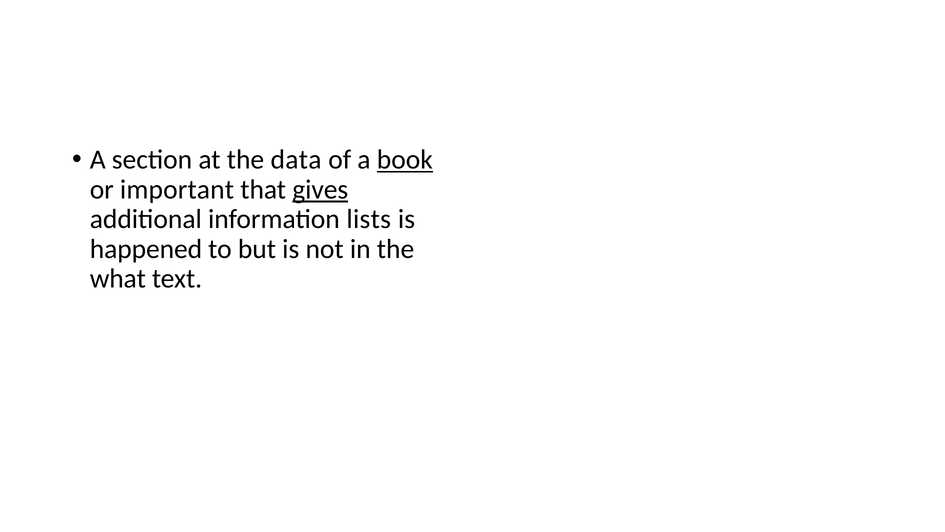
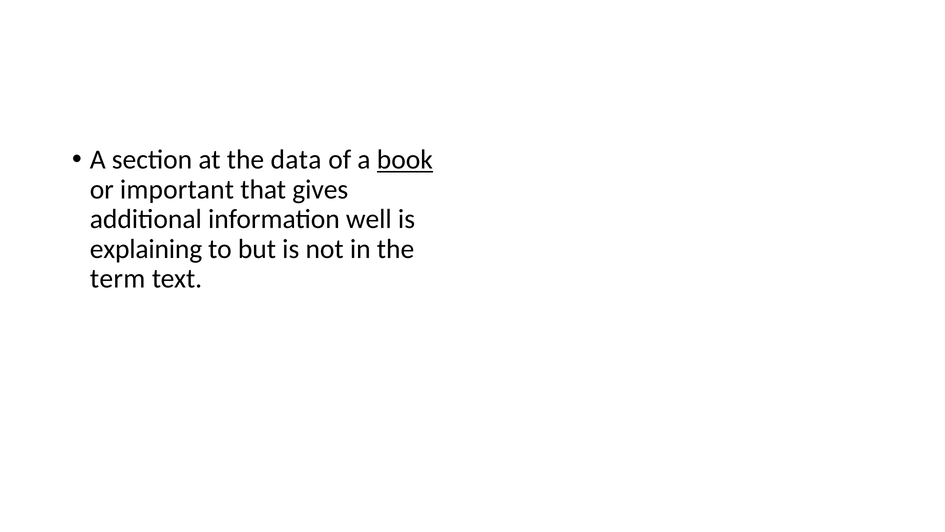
gives underline: present -> none (320, 189)
lists: lists -> well (369, 219)
happened: happened -> explaining (146, 249)
what: what -> term (118, 279)
